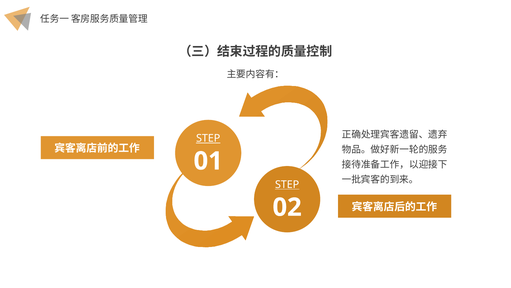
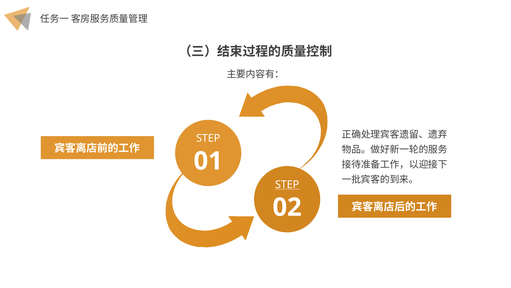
STEP underline: present -> none (208, 138)
